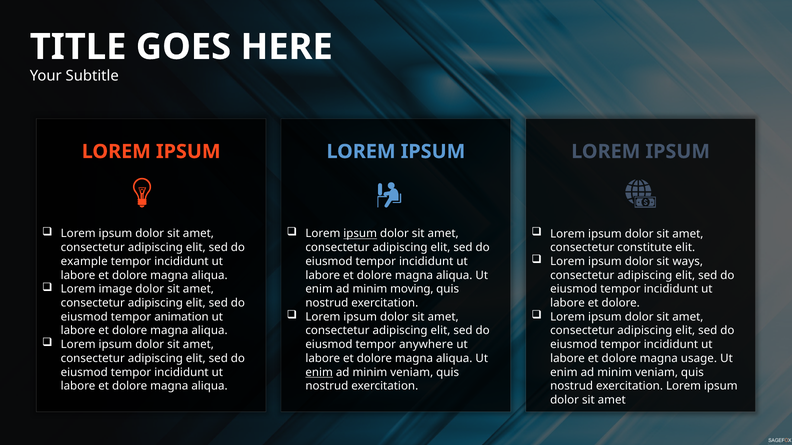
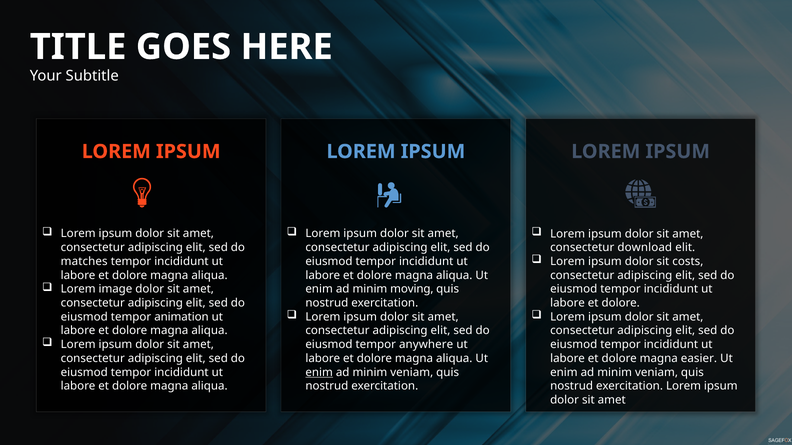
ipsum underline: present -> none (360, 234)
constitute: constitute -> download (645, 248)
ways: ways -> costs (688, 262)
example: example -> matches (84, 262)
usage: usage -> easier (699, 359)
